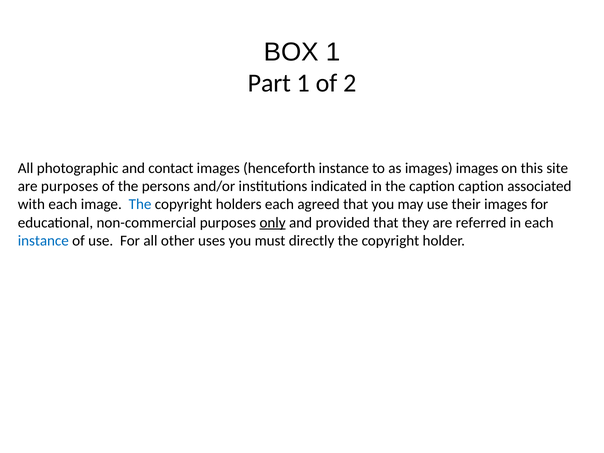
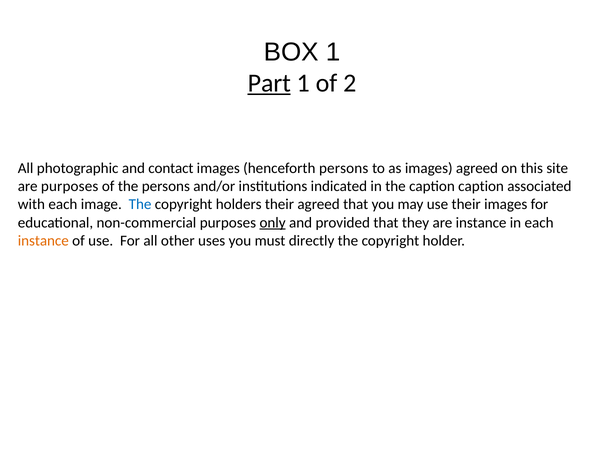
Part underline: none -> present (269, 83)
henceforth instance: instance -> persons (344, 168)
images images: images -> agreed (477, 168)
holders each: each -> their (279, 204)
are referred: referred -> instance (481, 223)
instance colour: blue -> orange (43, 241)
